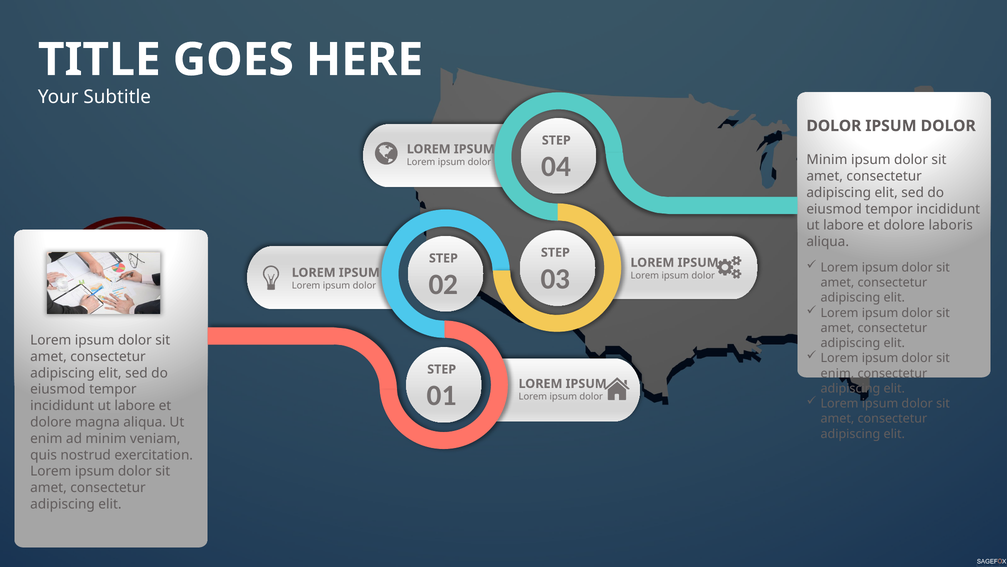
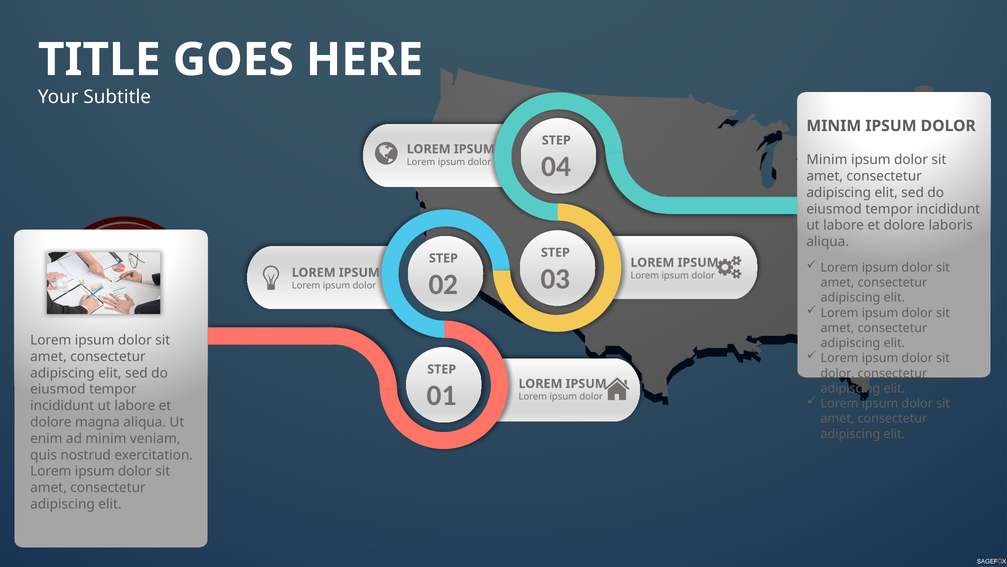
DOLOR: DOLOR -> MINIM (834, 126)
enim: enim -> dolor (838, 373)
